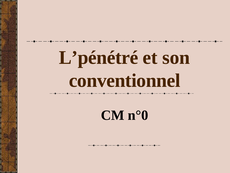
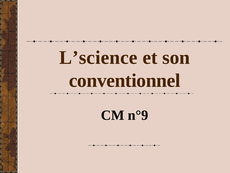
L’pénétré: L’pénétré -> L’science (98, 57)
n°0: n°0 -> n°9 (138, 115)
